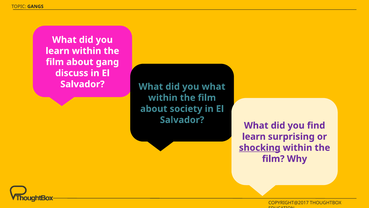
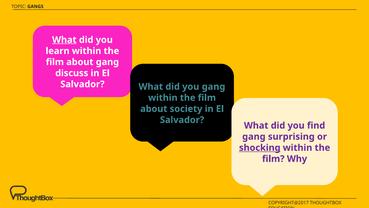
What underline: none -> present (64, 40)
you what: what -> gang (214, 86)
learn: learn -> gang (254, 136)
